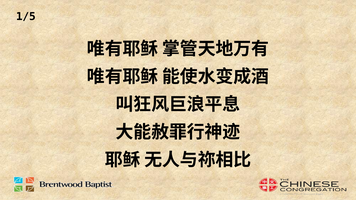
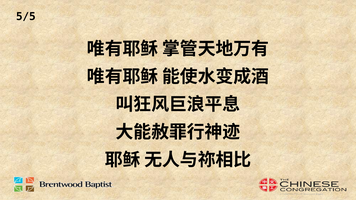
1/5: 1/5 -> 5/5 (26, 17)
